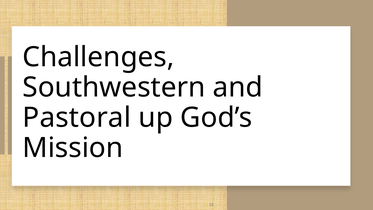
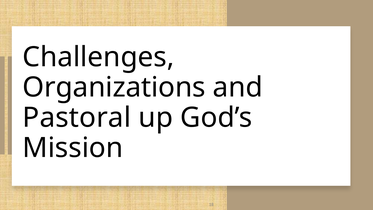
Southwestern: Southwestern -> Organizations (114, 87)
